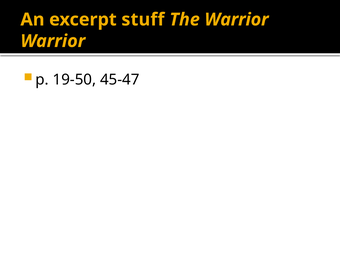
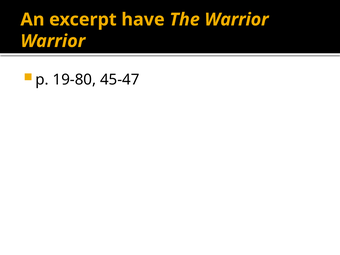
stuff: stuff -> have (143, 20)
19-50: 19-50 -> 19-80 (74, 80)
